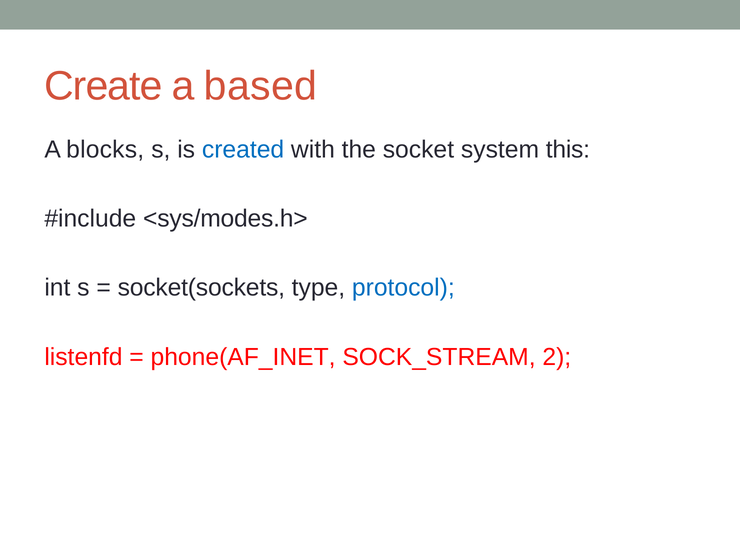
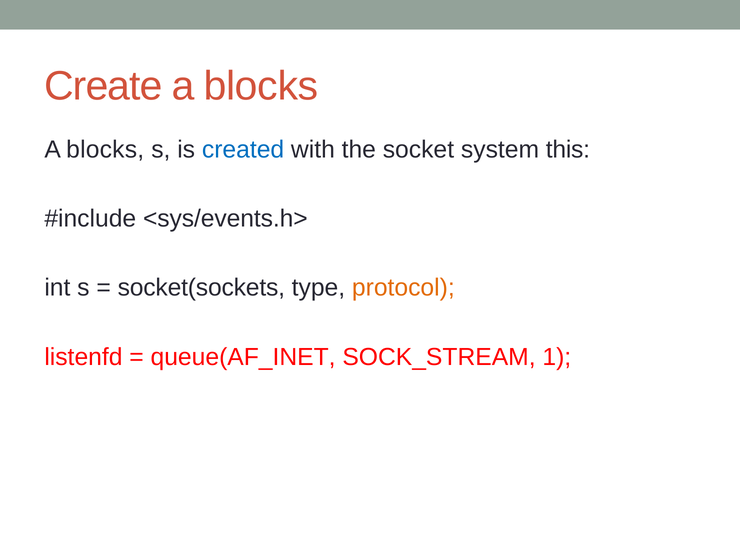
Create a based: based -> blocks (261, 86)
<sys/modes.h>: <sys/modes.h> -> <sys/events.h> (225, 219)
protocol colour: blue -> orange (403, 288)
phone(AF_INET: phone(AF_INET -> queue(AF_INET (243, 357)
2: 2 -> 1 (557, 357)
